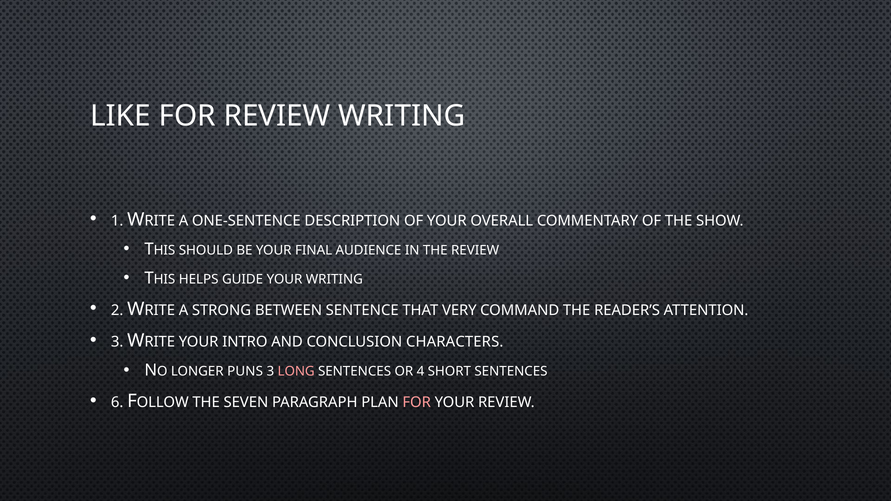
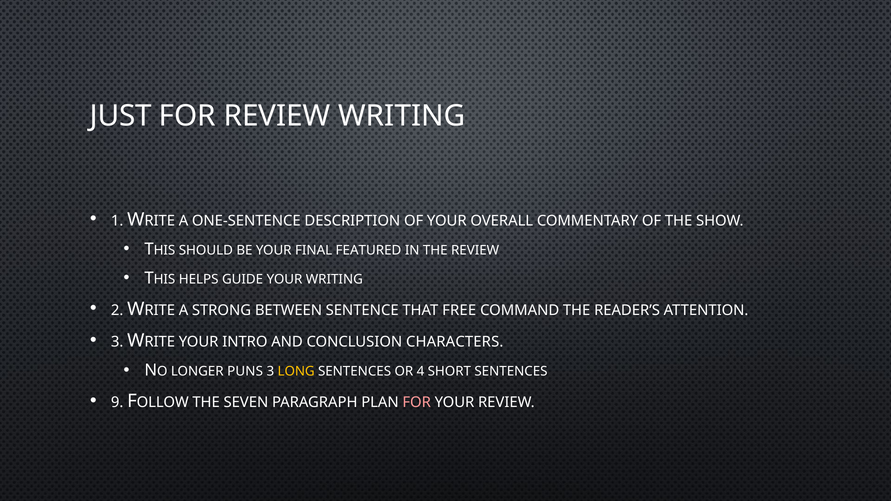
LIKE: LIKE -> JUST (121, 116)
AUDIENCE: AUDIENCE -> FEATURED (368, 251)
VERY: VERY -> FREE (459, 310)
LONG colour: pink -> yellow (296, 372)
6: 6 -> 9 (117, 402)
